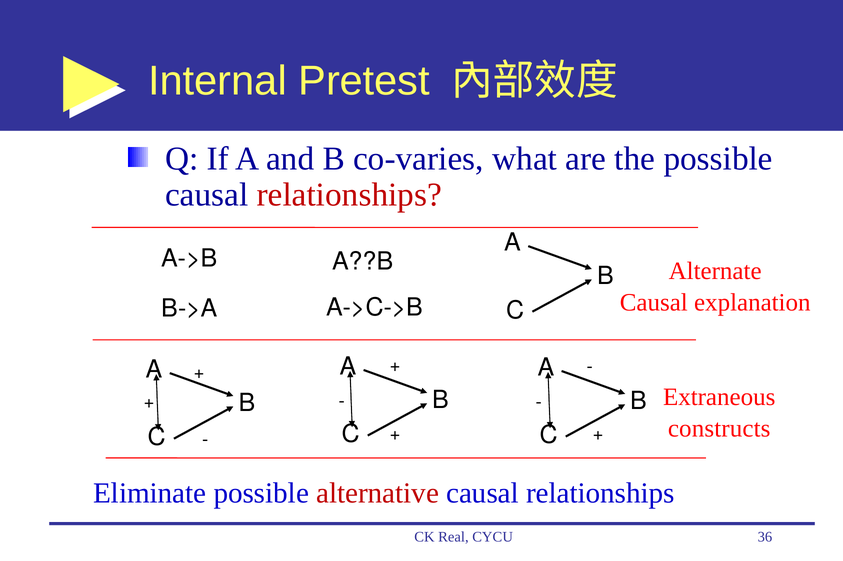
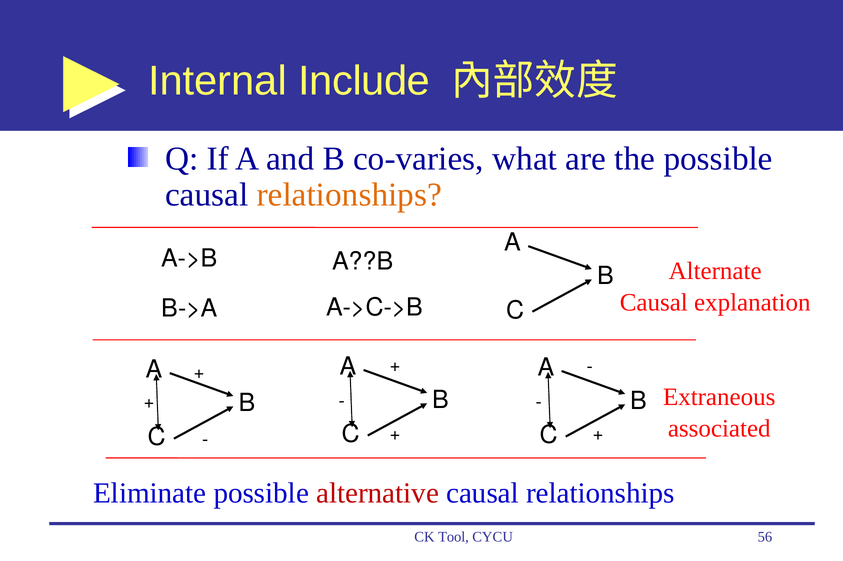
Pretest: Pretest -> Include (364, 81)
relationships colour: red -> orange (349, 195)
constructs: constructs -> associated (719, 429)
Real: Real -> Tool (454, 538)
36: 36 -> 56 (765, 538)
